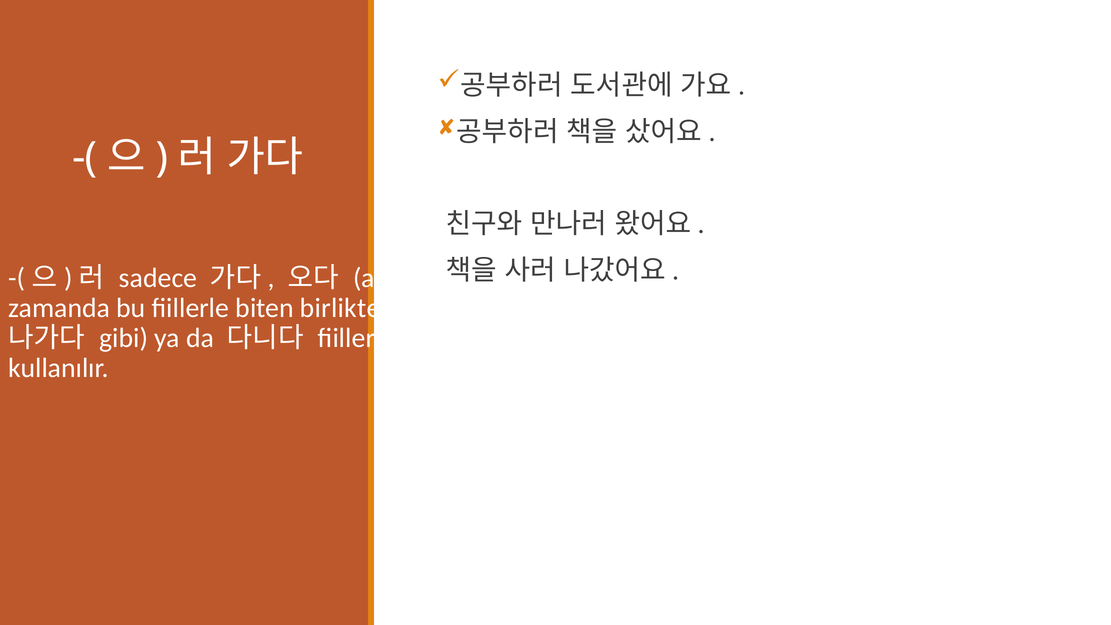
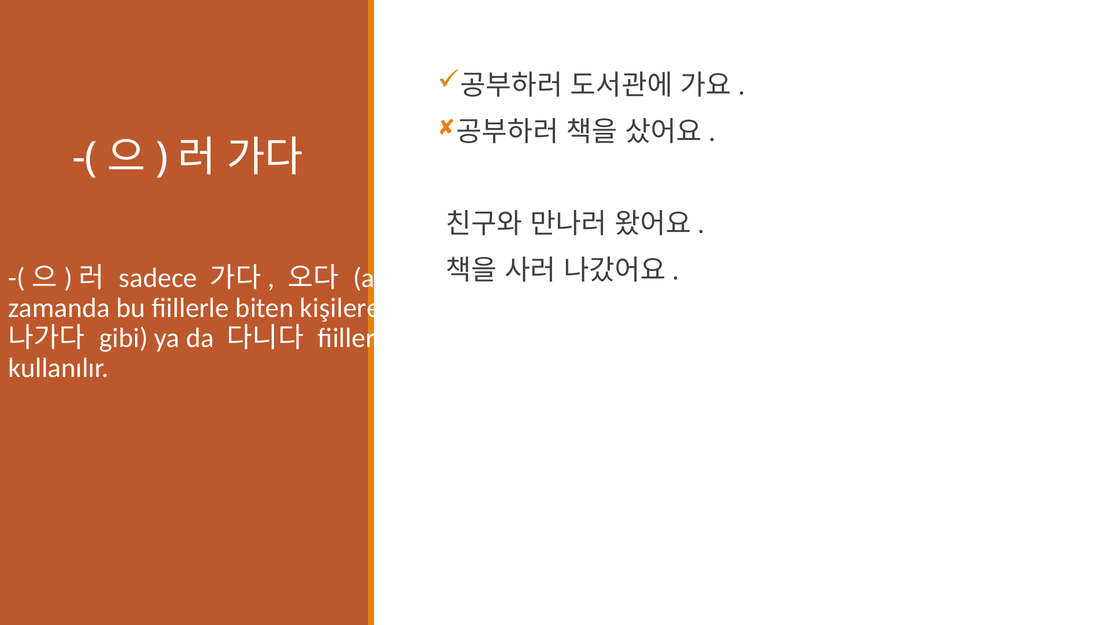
birlikte: birlikte -> kişilere (340, 308)
